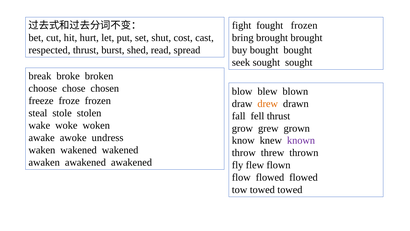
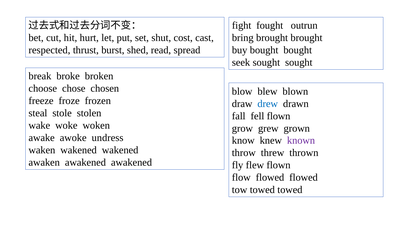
fought frozen: frozen -> outrun (304, 26)
drew colour: orange -> blue (268, 103)
fell thrust: thrust -> flown (279, 116)
